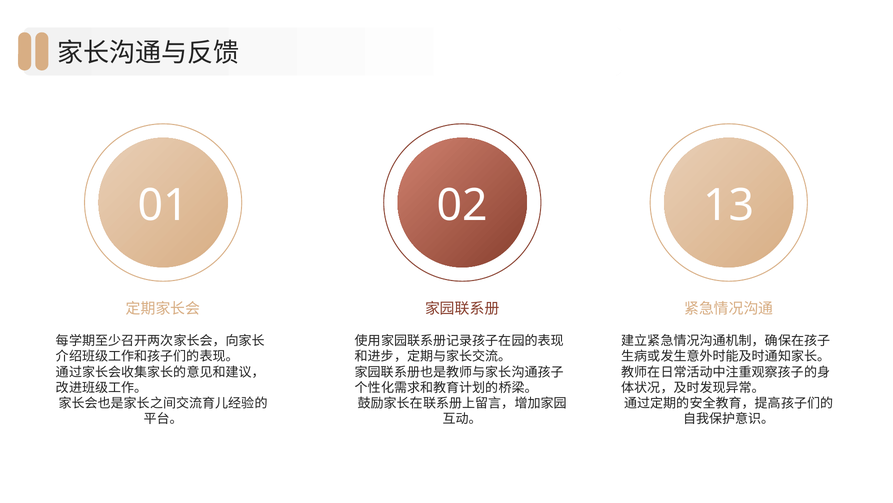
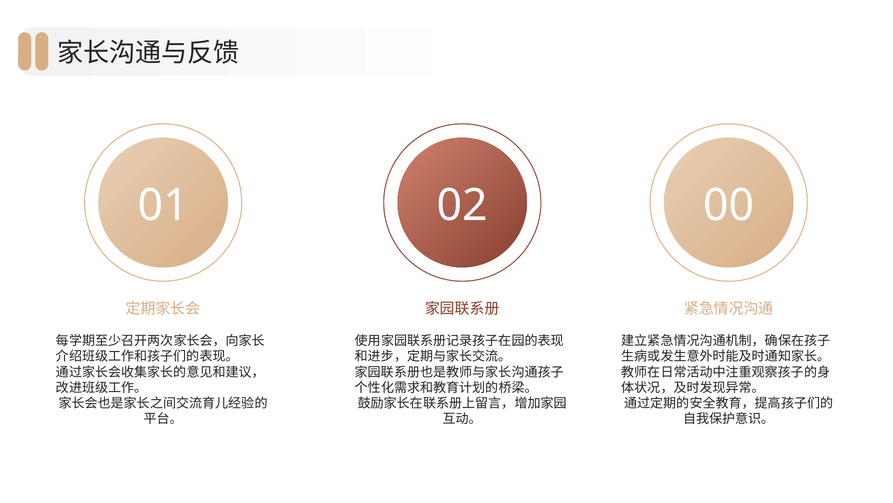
13: 13 -> 00 (729, 205)
